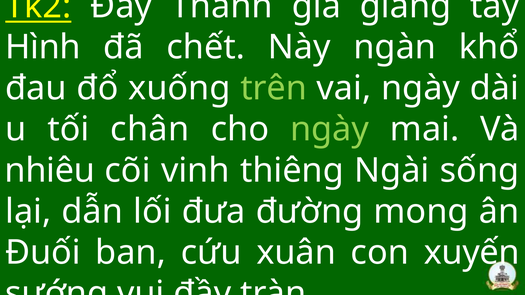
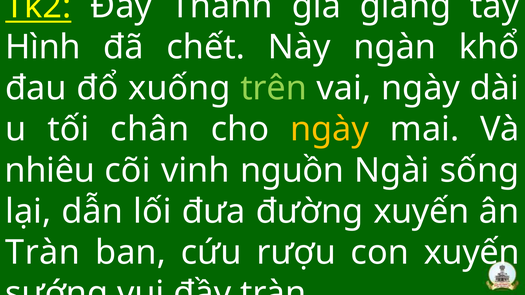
ngày colour: light green -> yellow (330, 129)
thiêng: thiêng -> nguồn (292, 171)
đường mong: mong -> xuyến (421, 212)
Đuối: Đuối -> Tràn (43, 253)
xuân: xuân -> rượu (296, 253)
